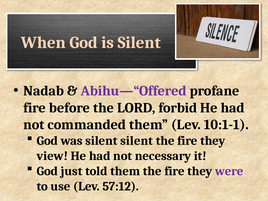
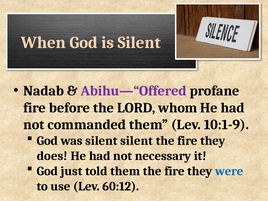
forbid: forbid -> whom (178, 108)
10:1-1: 10:1-1 -> 10:1-9 (226, 125)
view: view -> does (52, 156)
were colour: purple -> blue (229, 171)
57:12: 57:12 -> 60:12 (121, 186)
